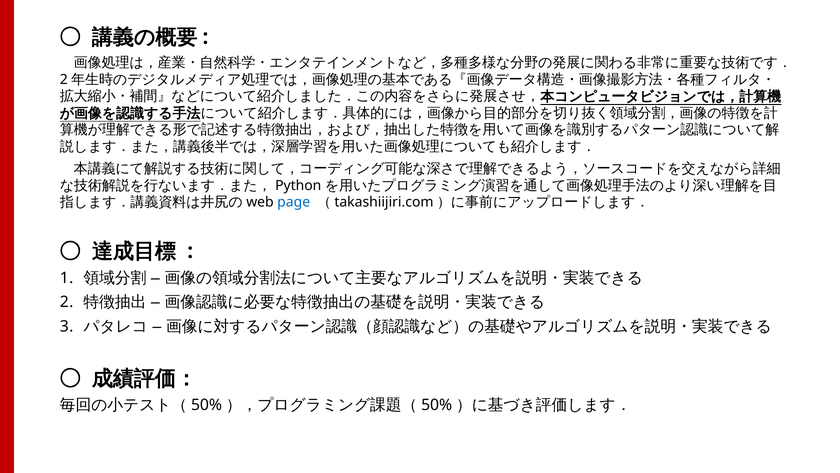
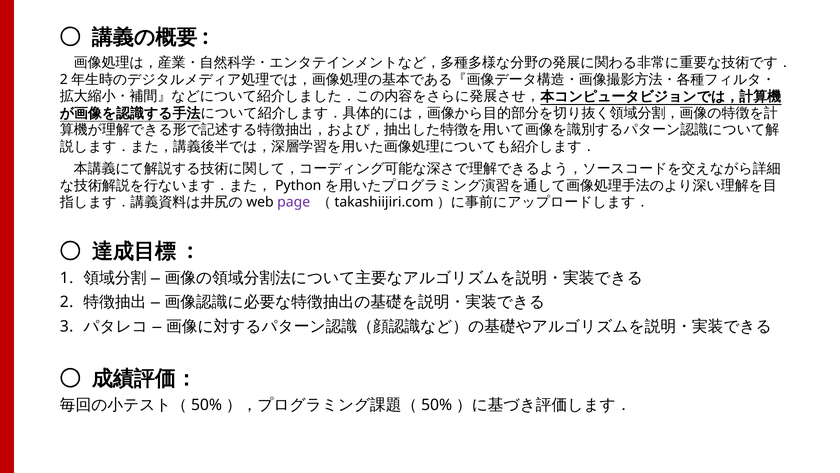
page colour: blue -> purple (294, 202)
